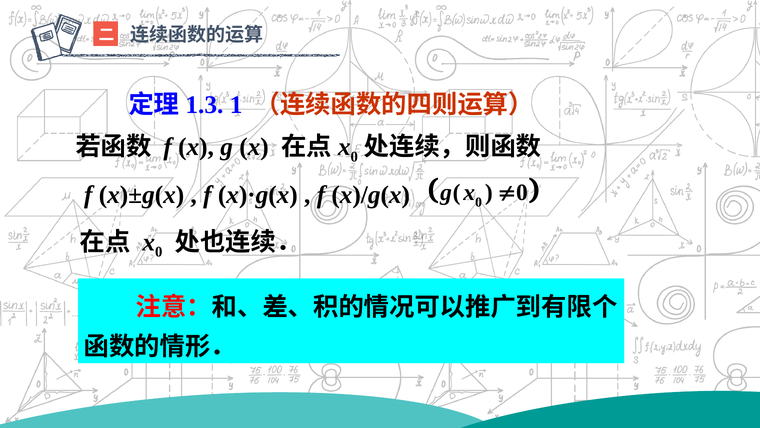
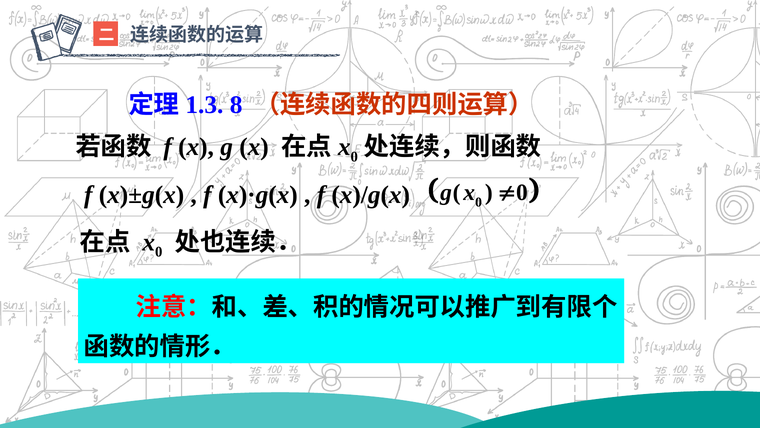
1: 1 -> 8 (236, 105)
